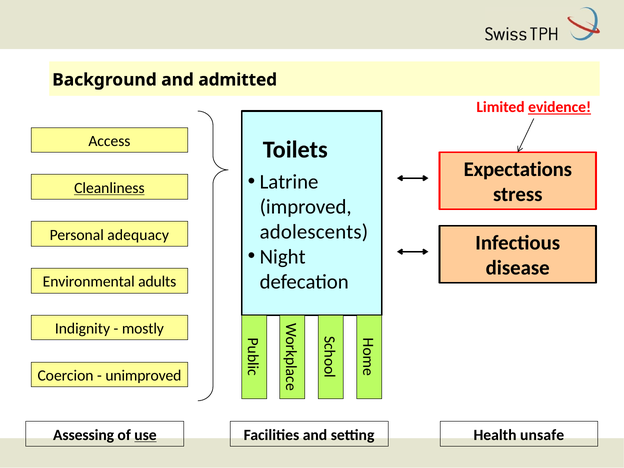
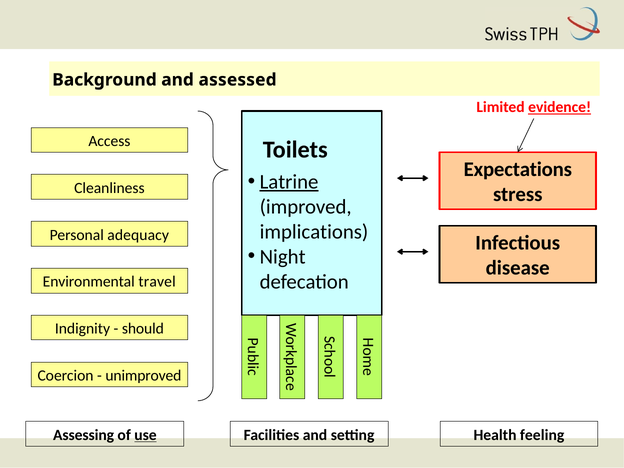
admitted: admitted -> assessed (238, 80)
Latrine underline: none -> present (289, 182)
Cleanliness underline: present -> none (109, 188)
adolescents: adolescents -> implications (314, 232)
adults: adults -> travel (157, 282)
mostly: mostly -> should (143, 329)
unsafe: unsafe -> feeling (542, 435)
